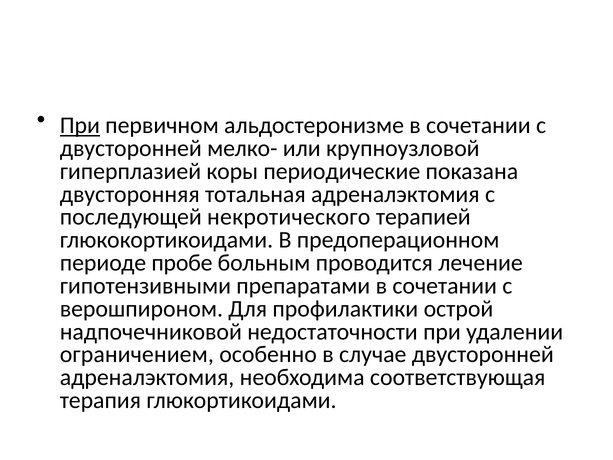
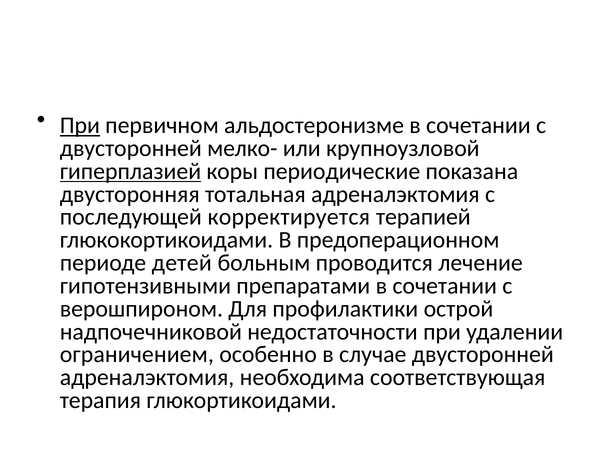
гиперплазией underline: none -> present (130, 171)
некротического: некротического -> корректируется (289, 217)
пробе: пробе -> детей (182, 263)
